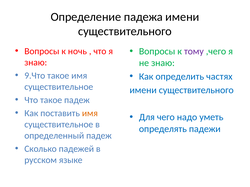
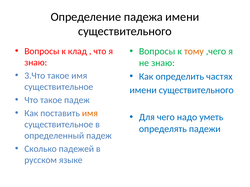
ночь: ночь -> клад (77, 51)
тому colour: purple -> orange (194, 51)
9.Что: 9.Что -> 3.Что (35, 76)
